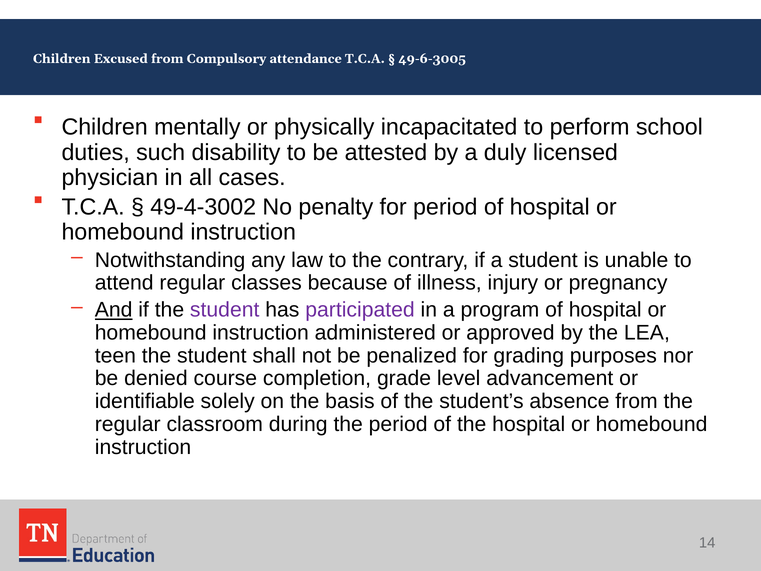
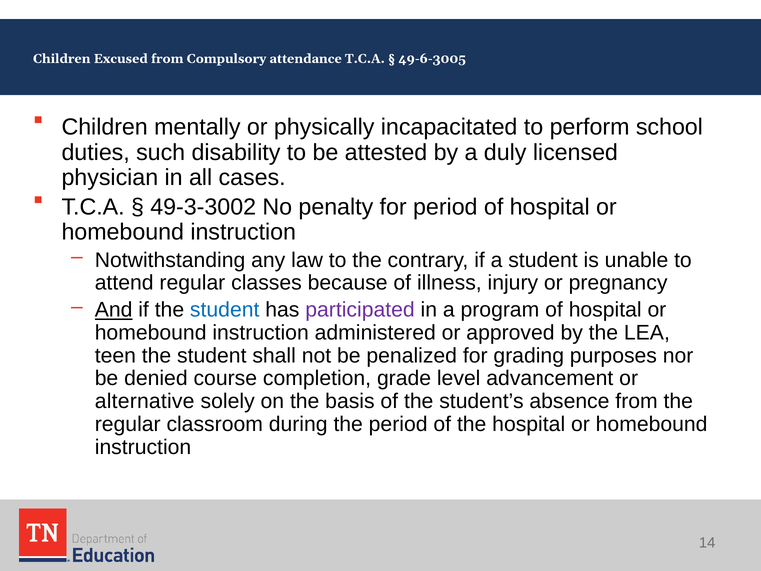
49-4-3002: 49-4-3002 -> 49-3-3002 (203, 207)
student colour: purple -> blue (225, 310)
identifiable: identifiable -> alternative (145, 401)
